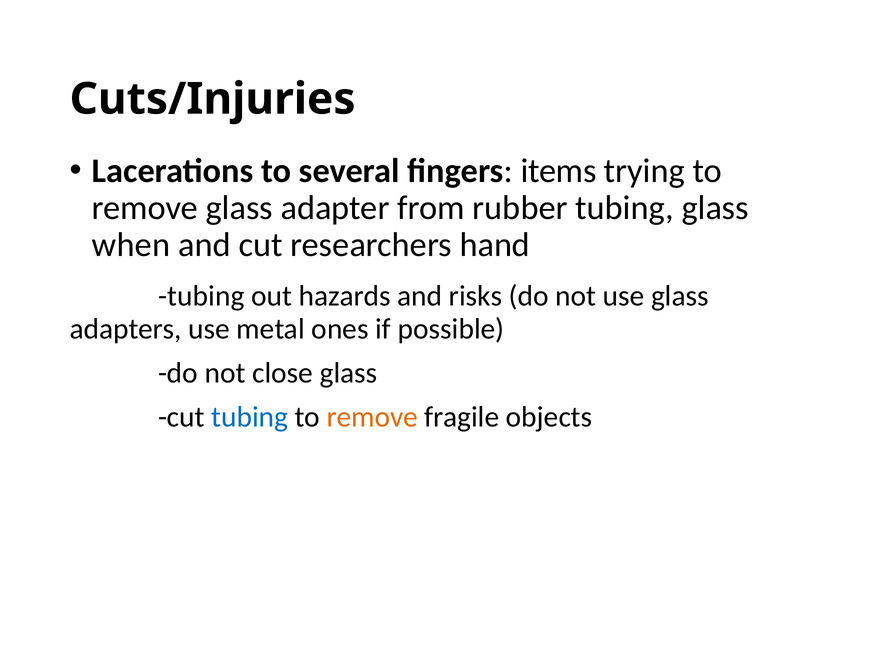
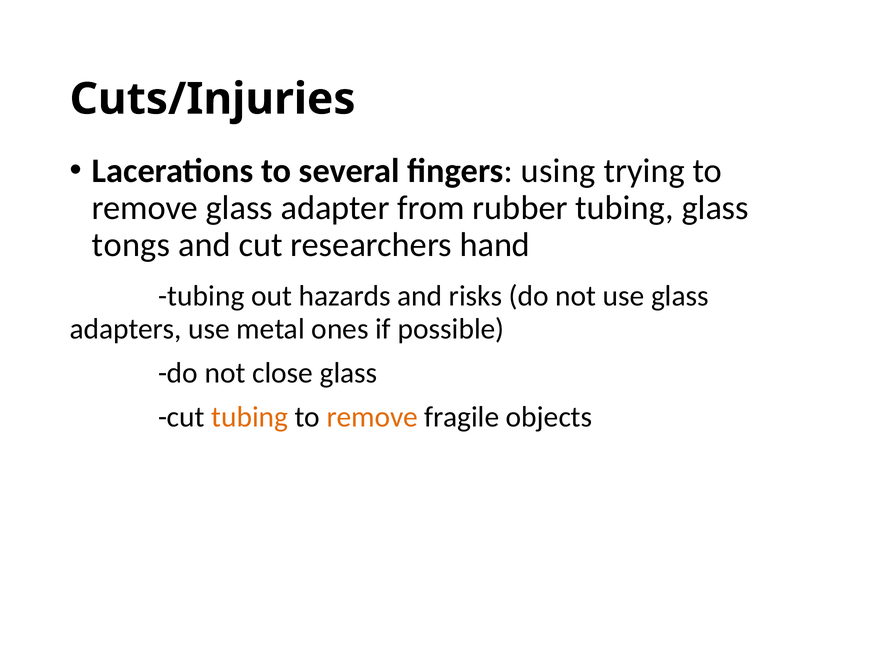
items: items -> using (558, 171)
when: when -> tongs (131, 245)
tubing colour: blue -> orange (250, 417)
